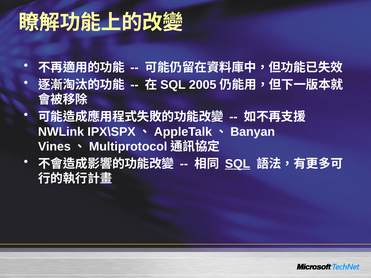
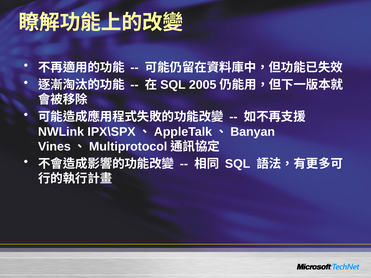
SQL underline: present -> none (238, 164)
